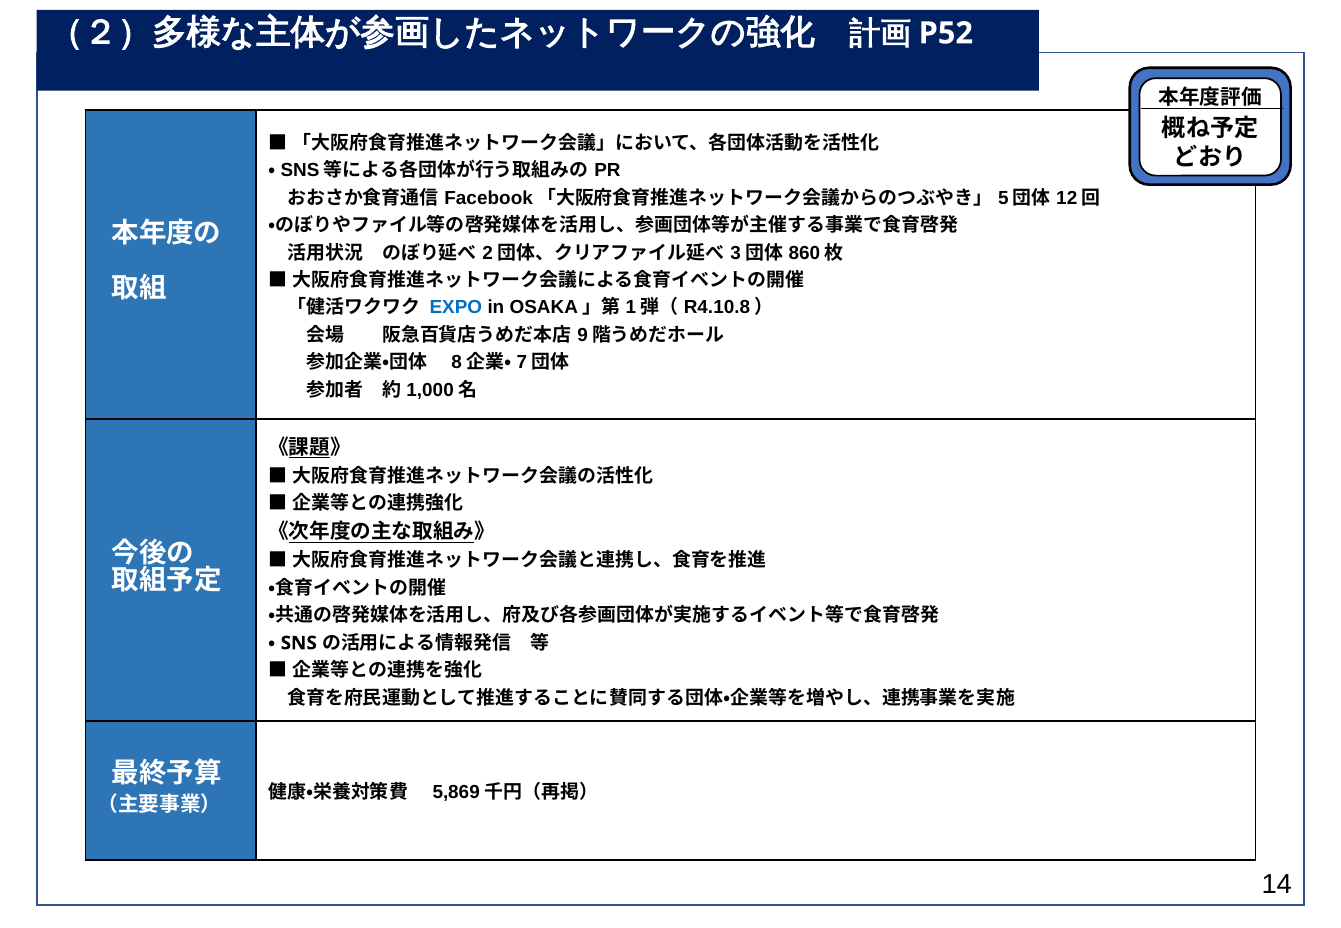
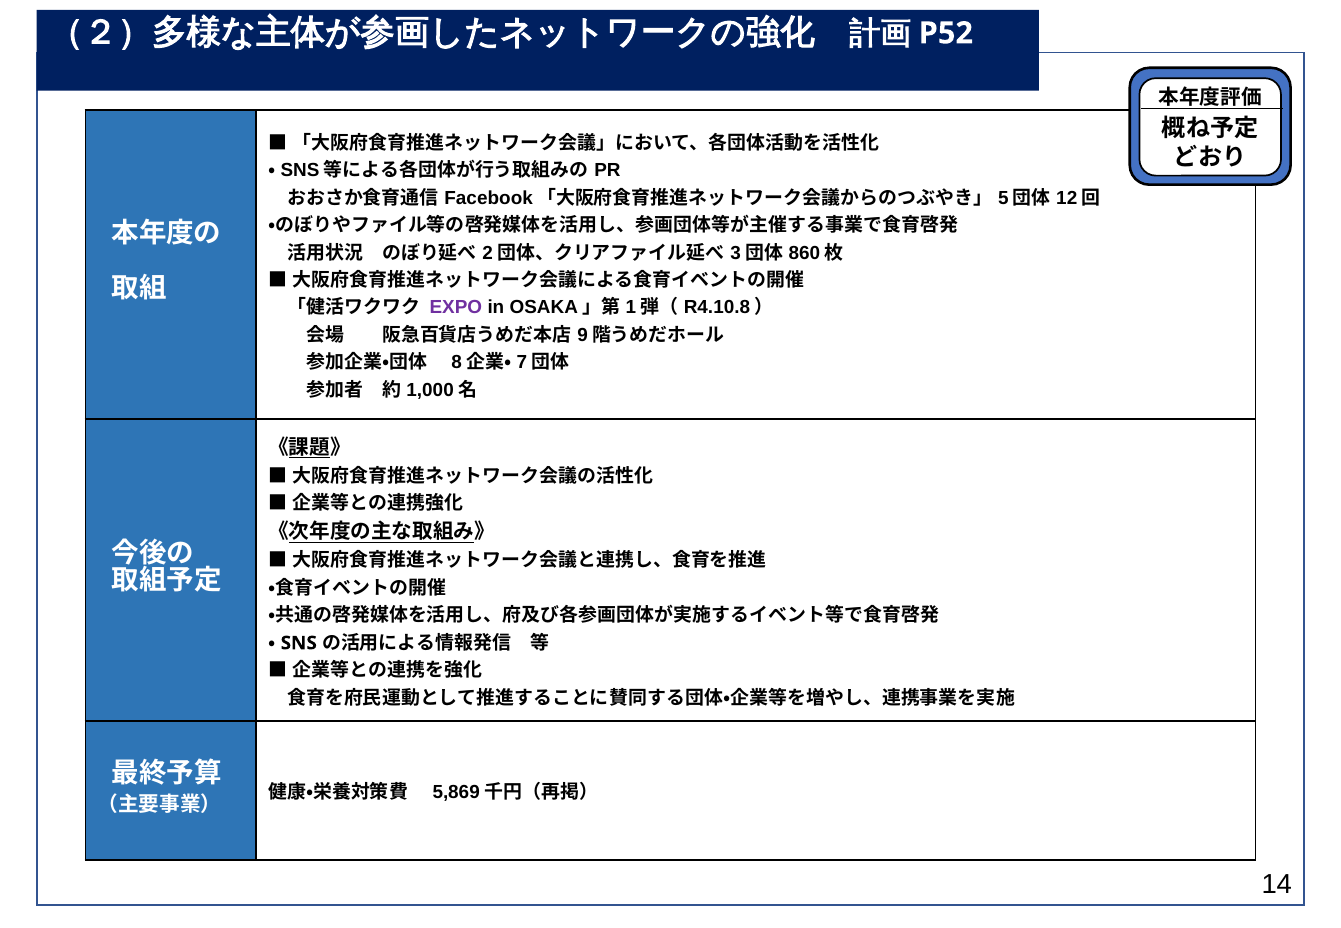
EXPO colour: blue -> purple (456, 308)
